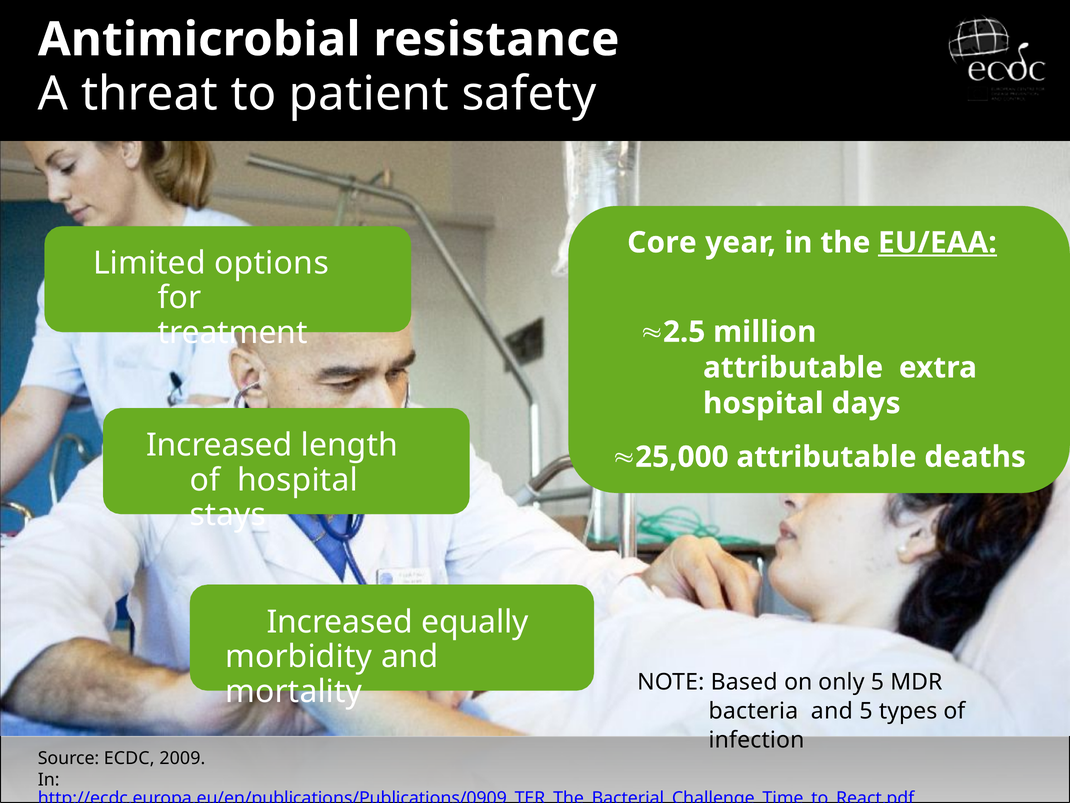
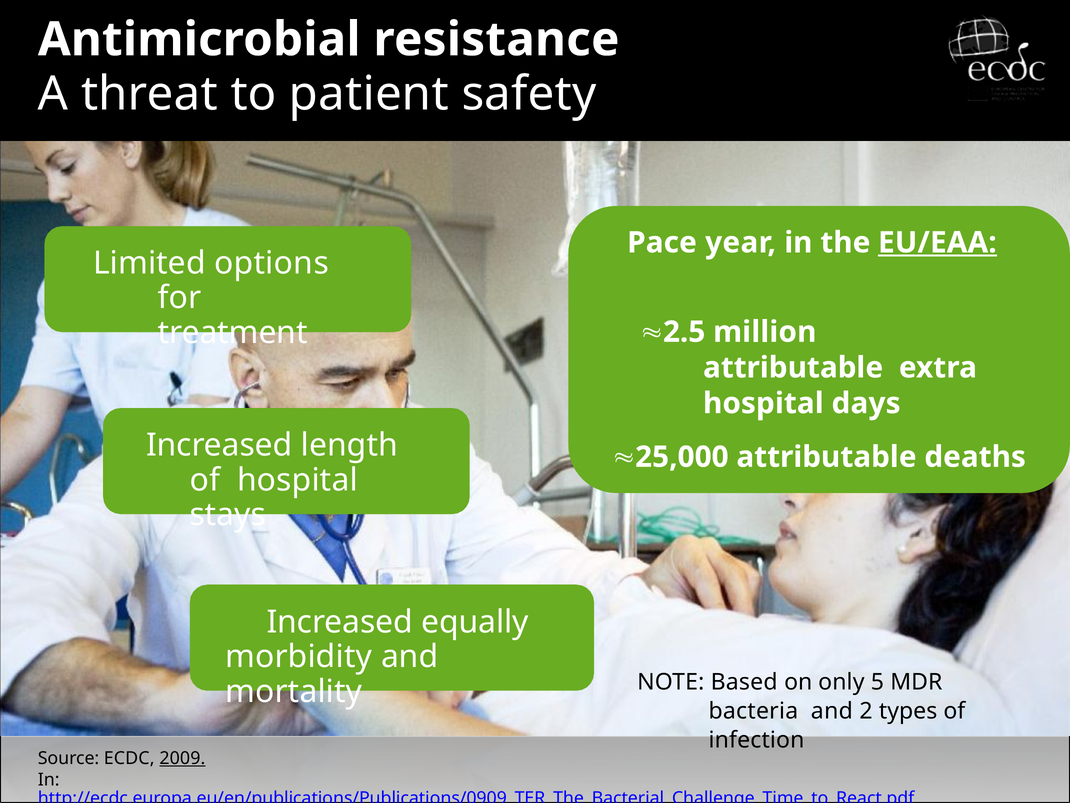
Core: Core -> Pace (662, 242)
5: 5 -> 2 (866, 710)
2009 underline: none -> present (182, 758)
